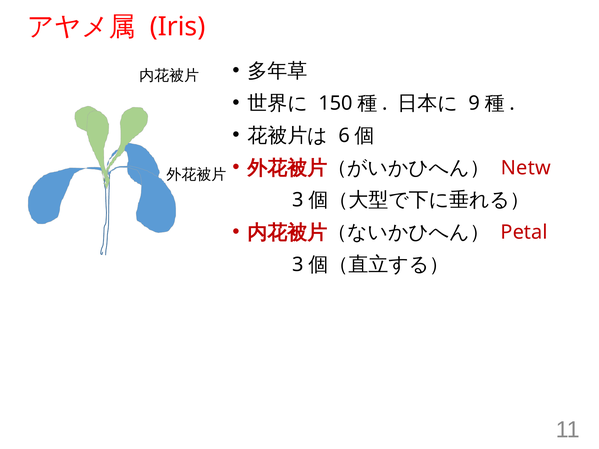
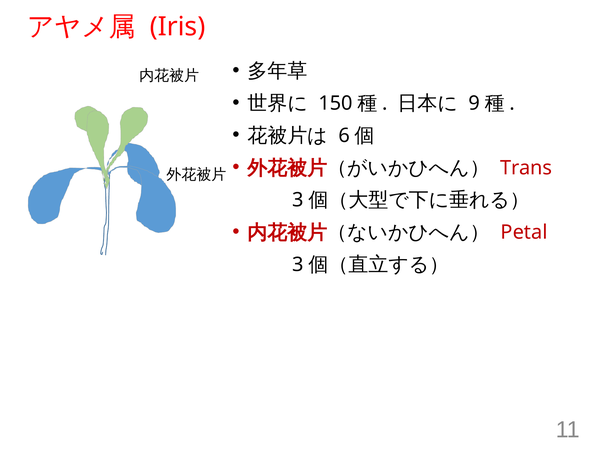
Netw: Netw -> Trans (526, 168)
